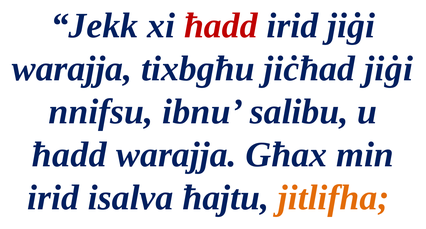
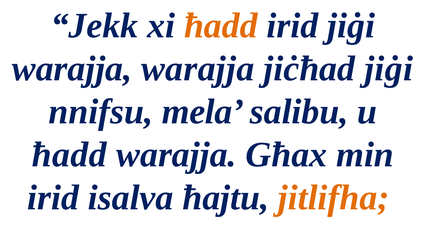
ħadd colour: red -> orange (221, 26)
warajja tixbgħu: tixbgħu -> warajja (198, 69)
ibnu: ibnu -> mela (203, 112)
